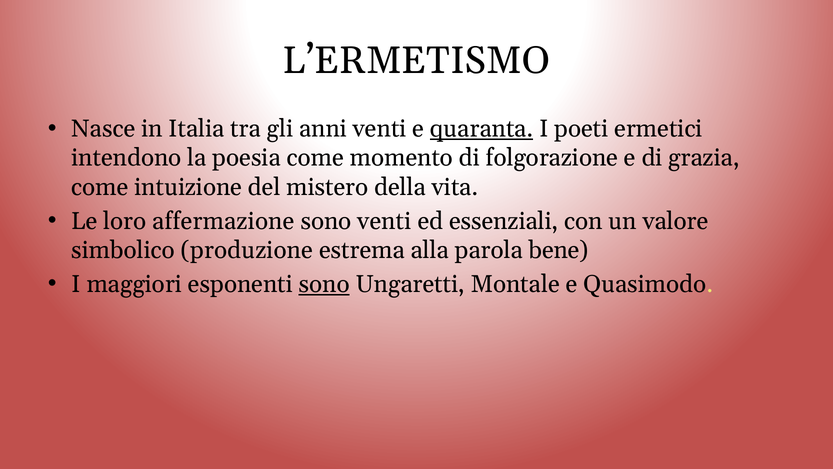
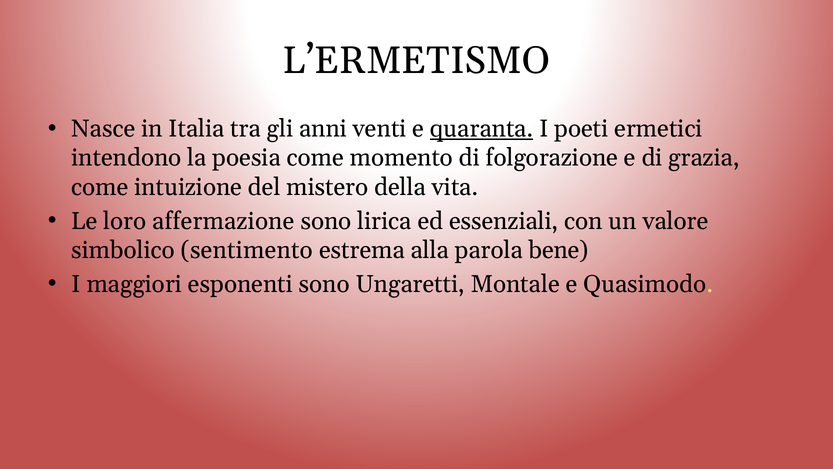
sono venti: venti -> lirica (385, 221)
produzione: produzione -> sentimento (247, 250)
sono underline: present -> none (324, 284)
